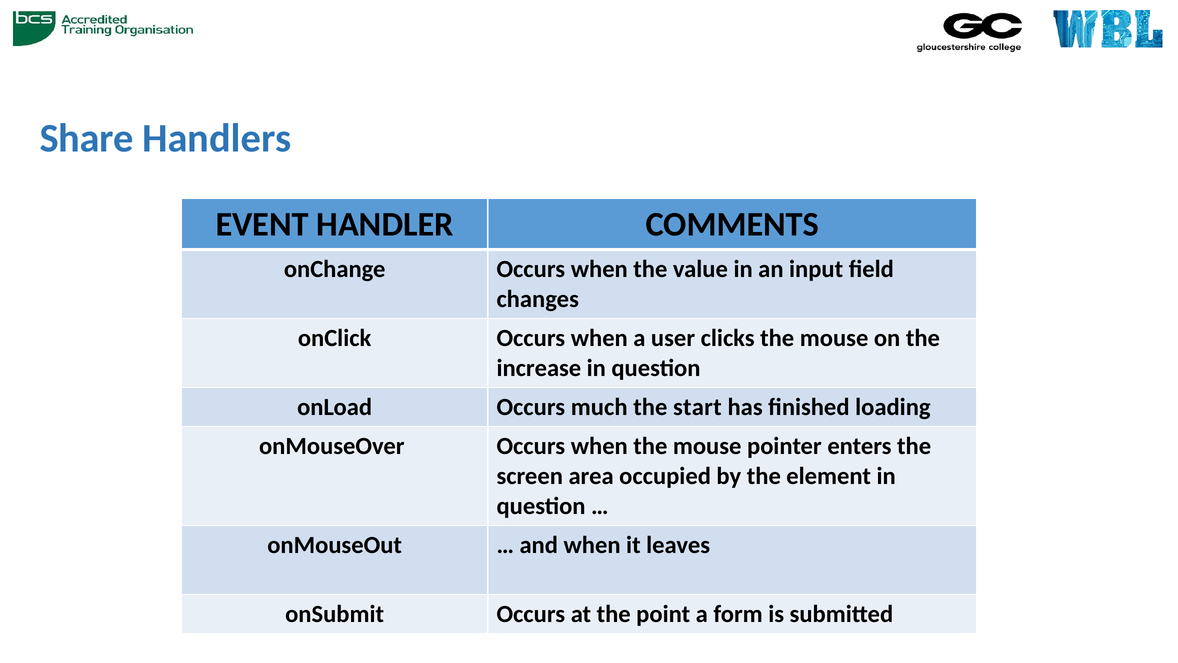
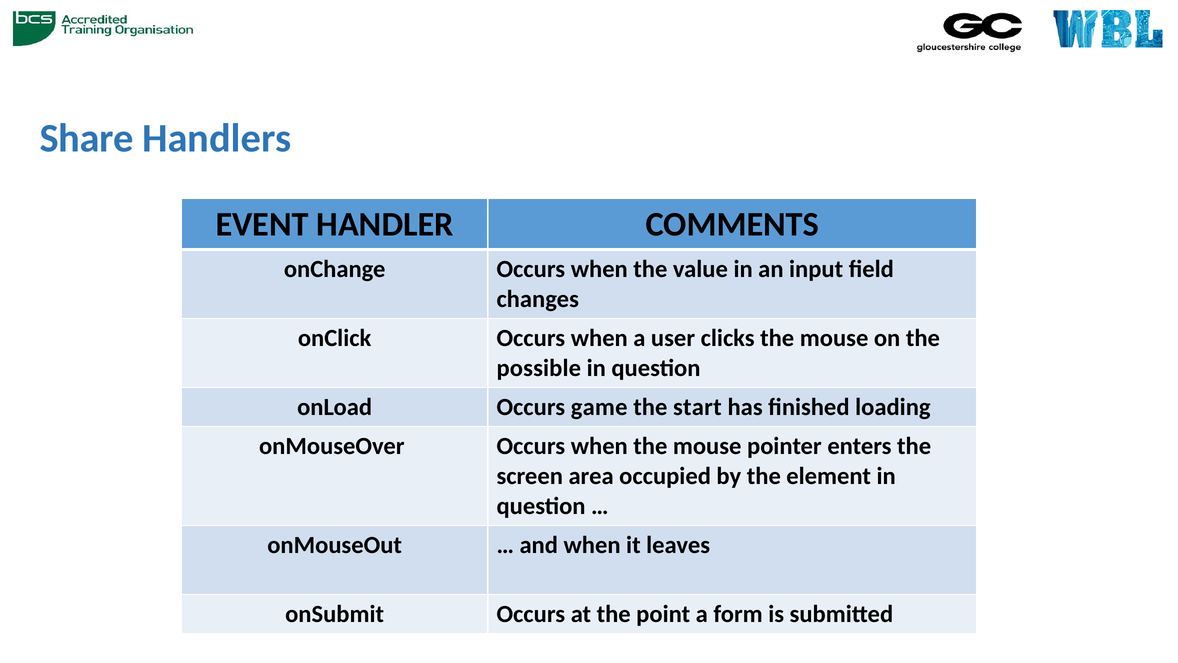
increase: increase -> possible (539, 368)
much: much -> game (599, 407)
